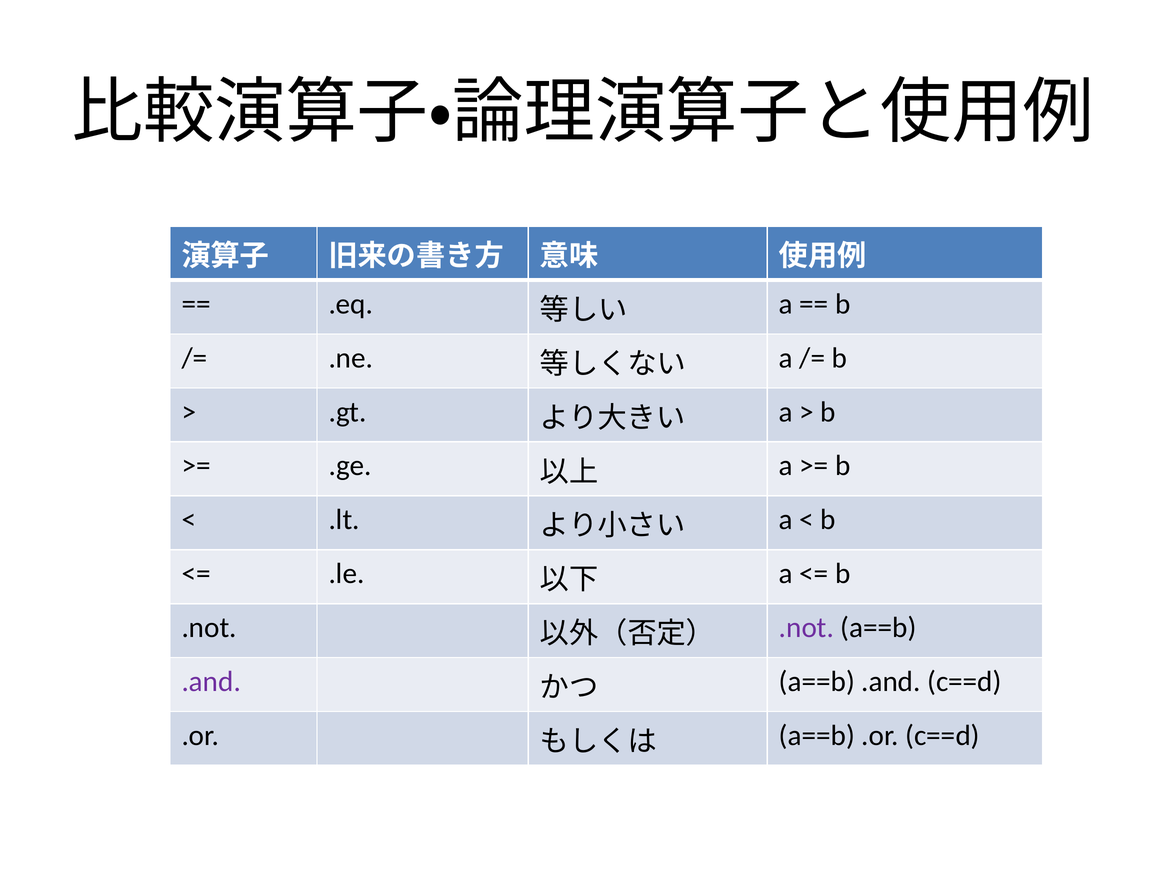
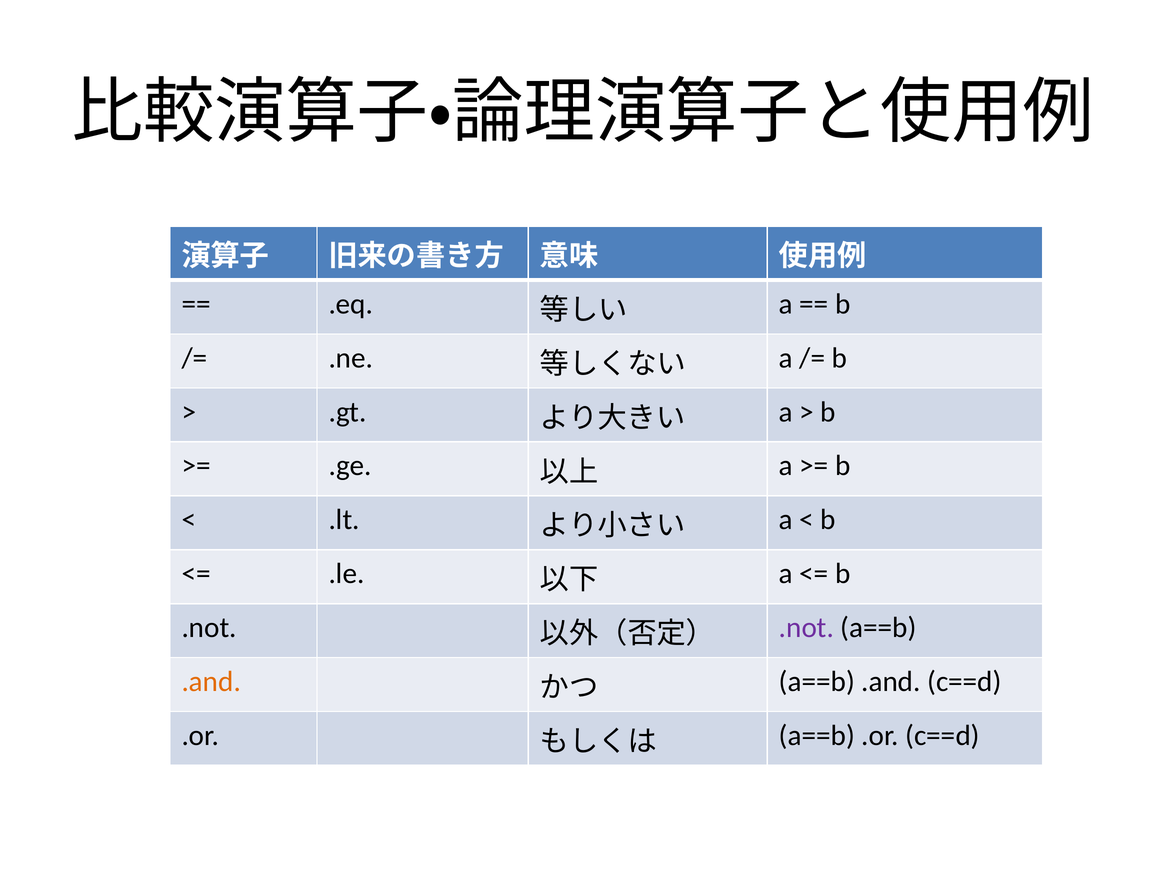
.and colour: purple -> orange (211, 682)
